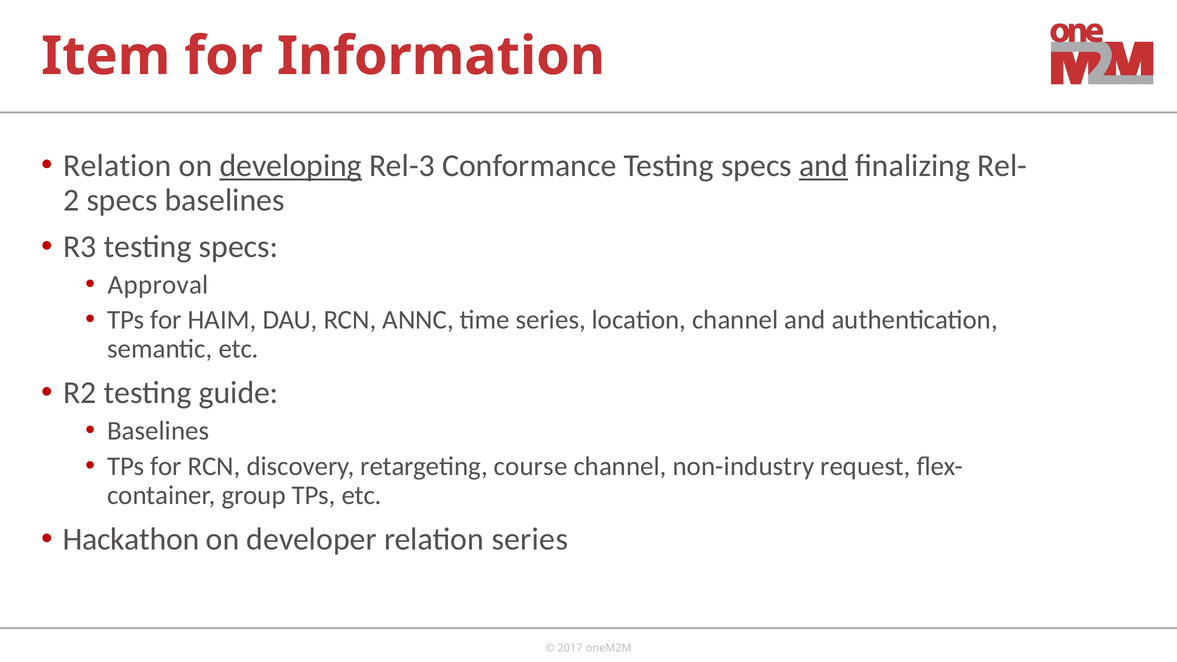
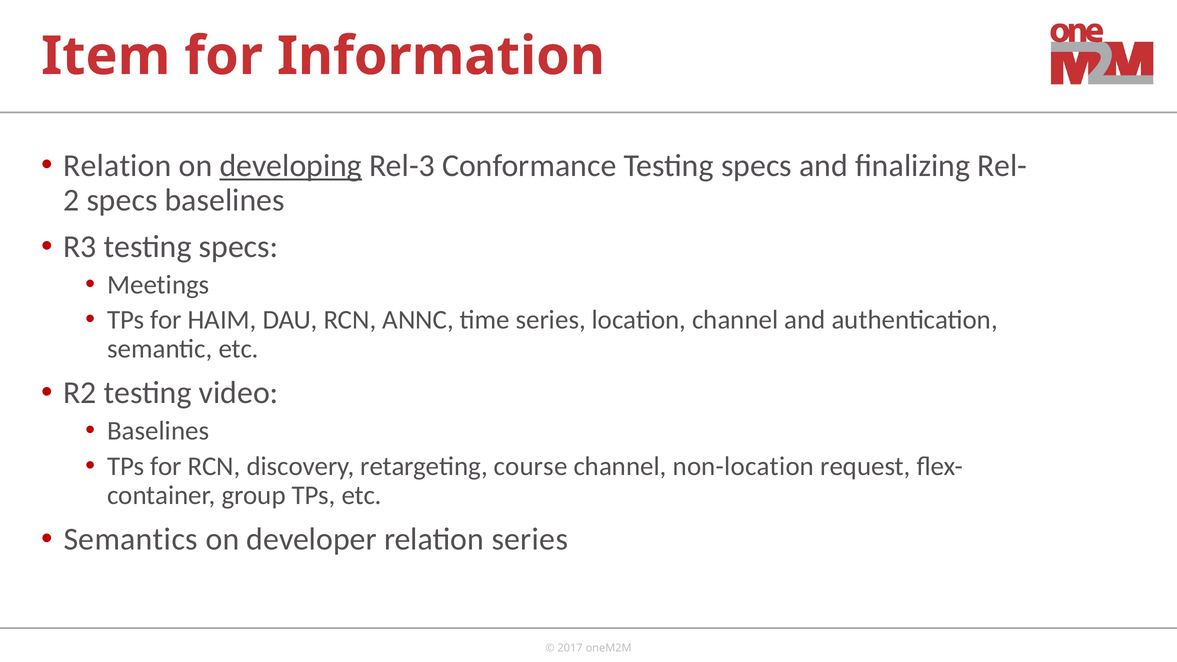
and underline: present -> none (824, 166)
Approval: Approval -> Meetings (158, 285)
guide: guide -> video (239, 393)
non-industry: non-industry -> non-location (743, 466)
Hackathon: Hackathon -> Semantics (131, 539)
